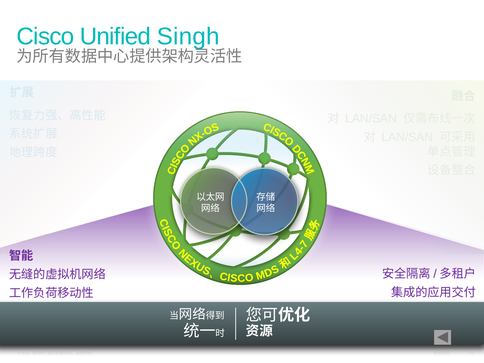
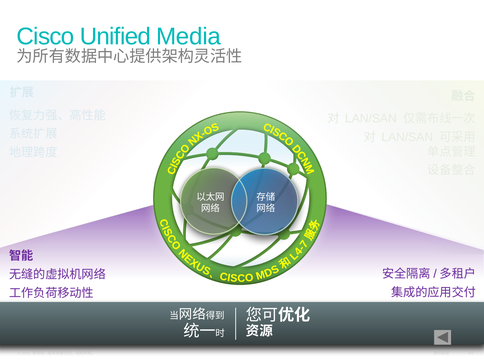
Singh: Singh -> Media (188, 37)
